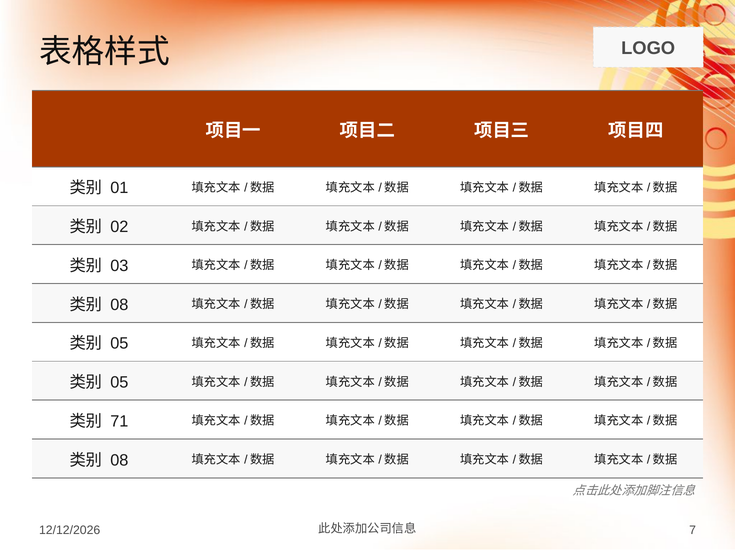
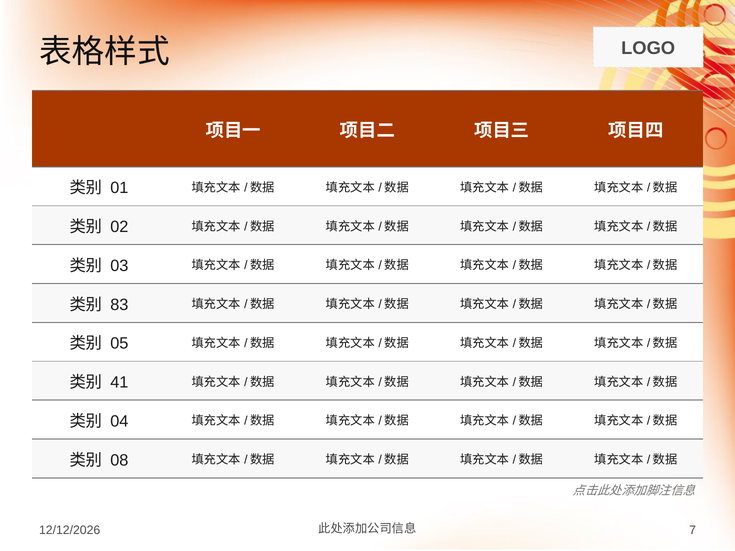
08: 08 -> 83 (119, 305)
05: 05 -> 41 (119, 383)
71: 71 -> 04 (119, 421)
